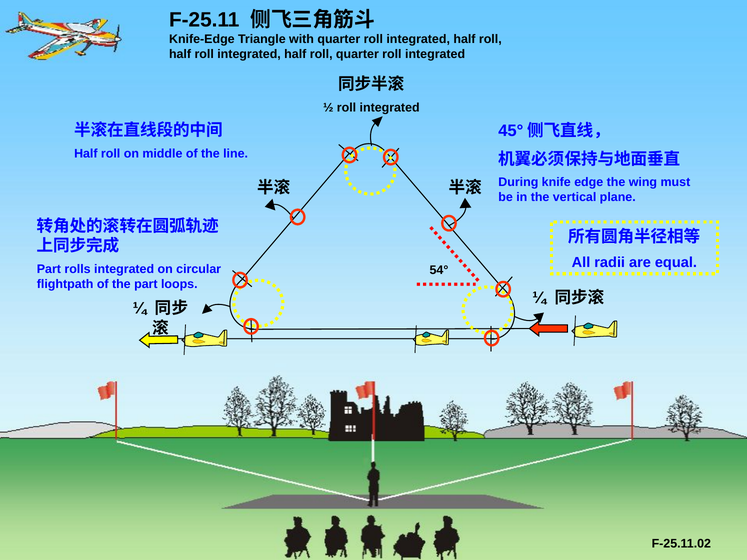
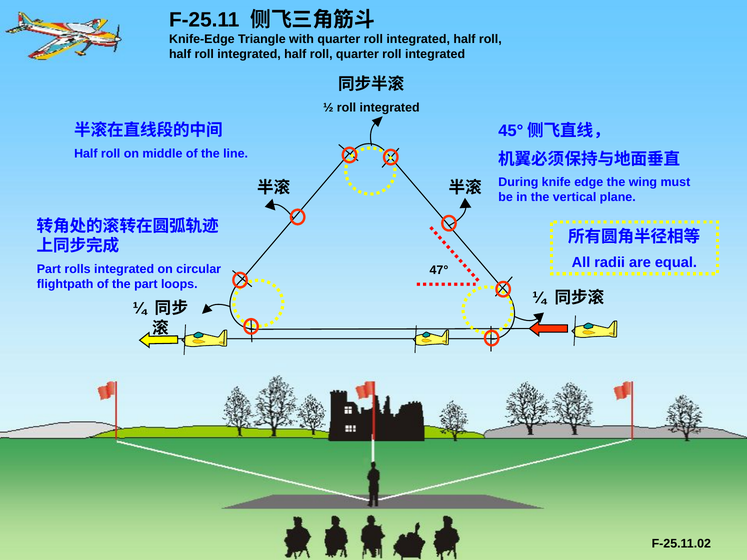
54°: 54° -> 47° (439, 270)
